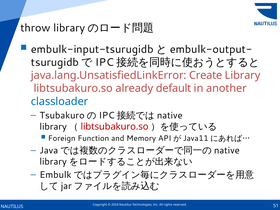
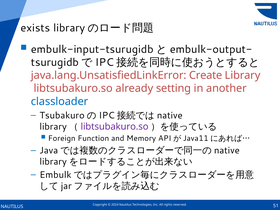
throw: throw -> exists (35, 28)
default: default -> setting (174, 88)
libtsubakuro.so colour: red -> purple (115, 127)
